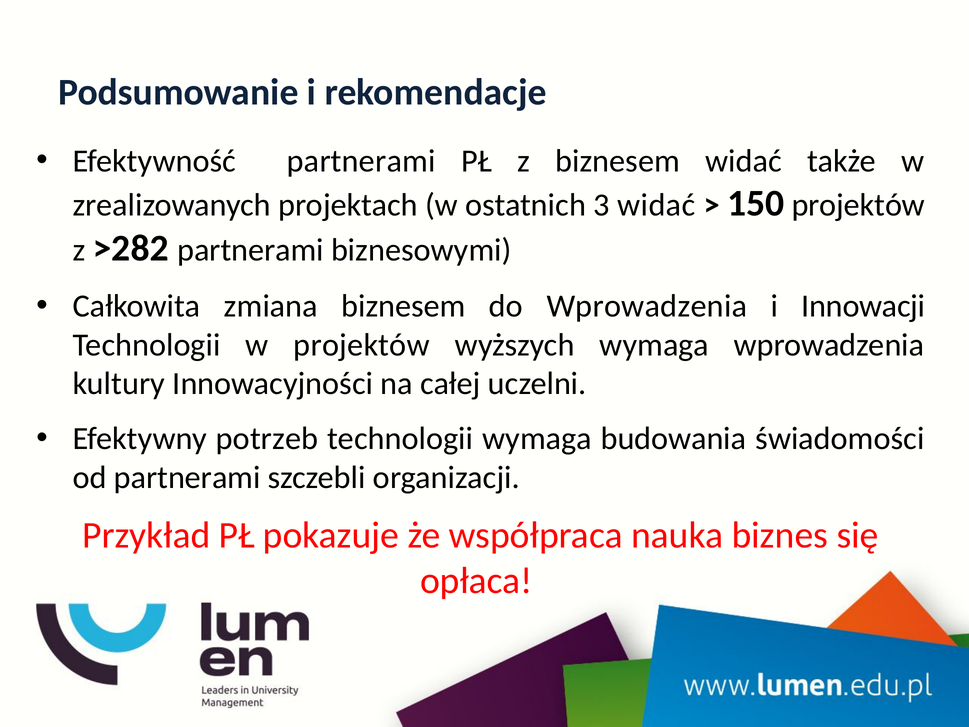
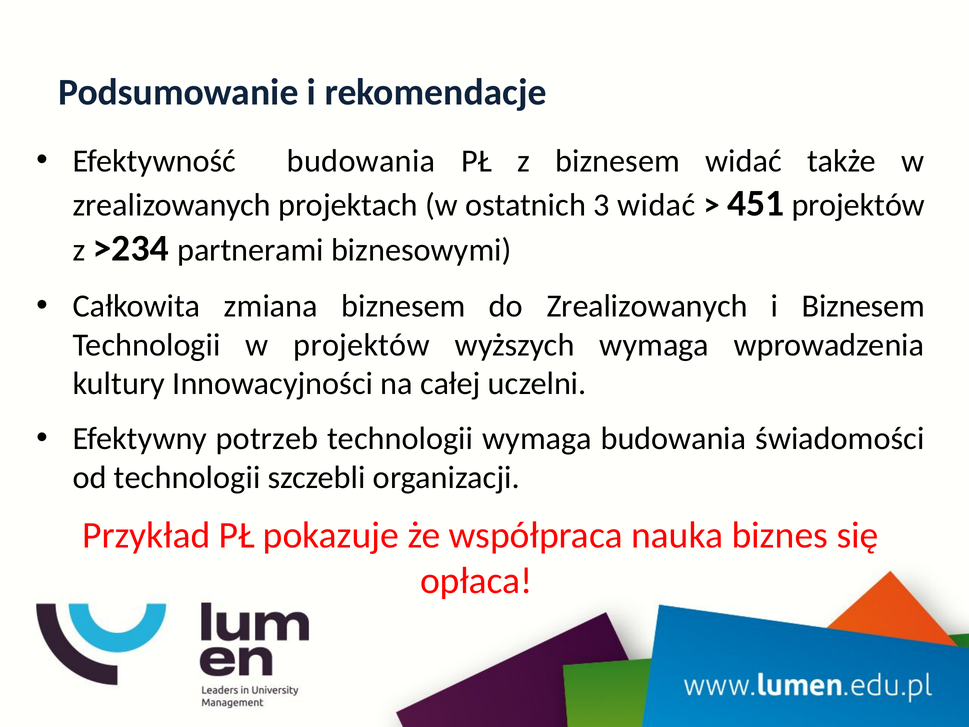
Efektywność partnerami: partnerami -> budowania (361, 161)
150: 150 -> 451 (756, 203)
>282: >282 -> >234 (131, 248)
do Wprowadzenia: Wprowadzenia -> Zrealizowanych (647, 306)
i Innowacji: Innowacji -> Biznesem (863, 306)
od partnerami: partnerami -> technologii (187, 477)
